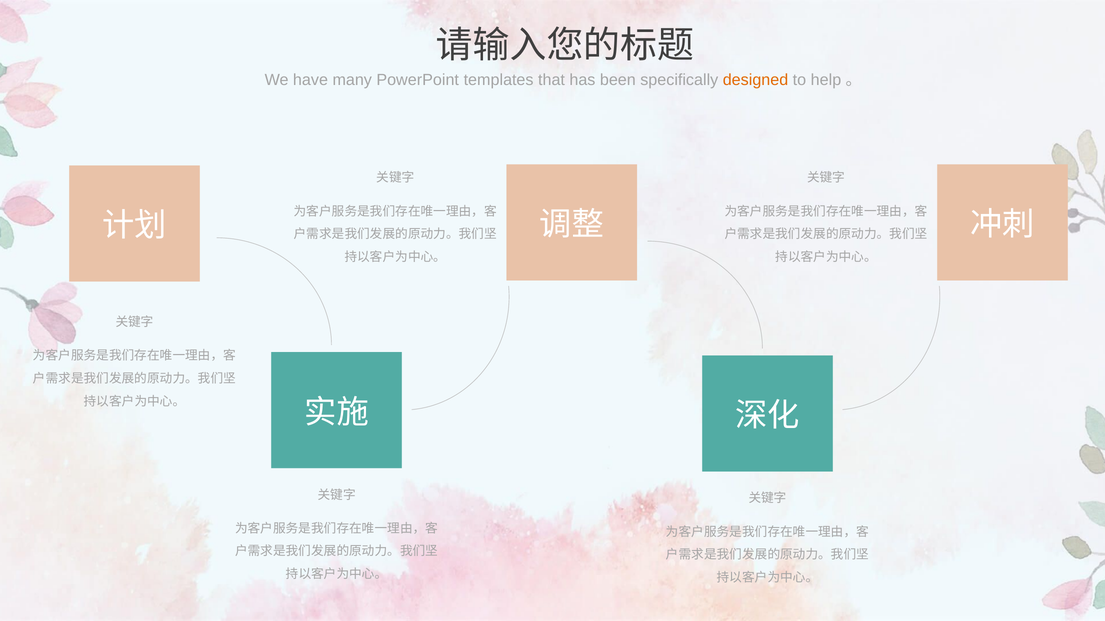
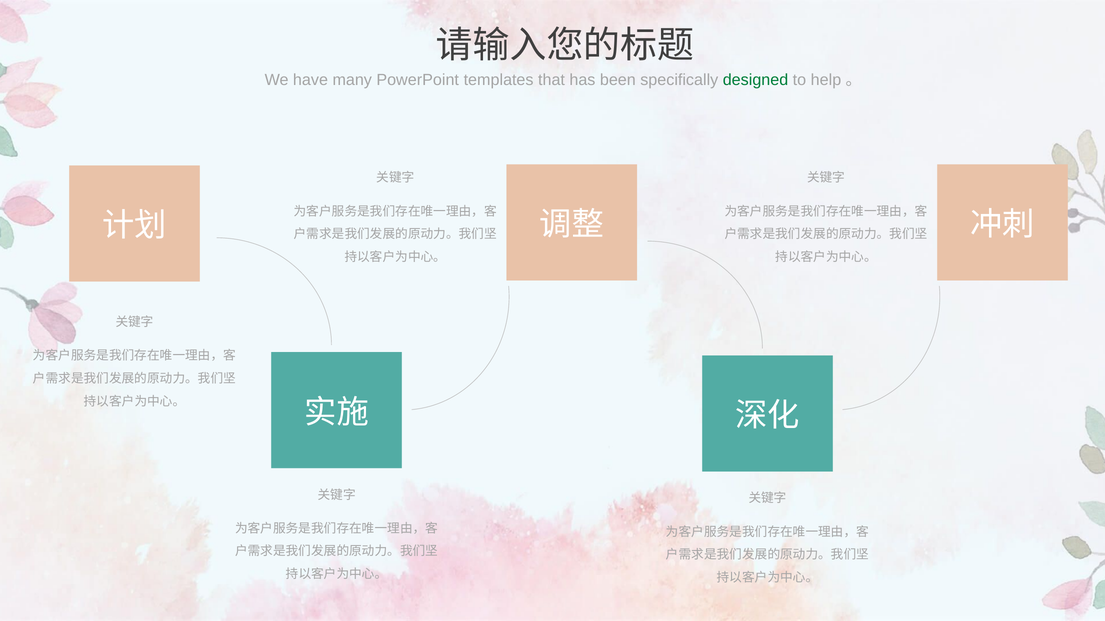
designed colour: orange -> green (756, 80)
